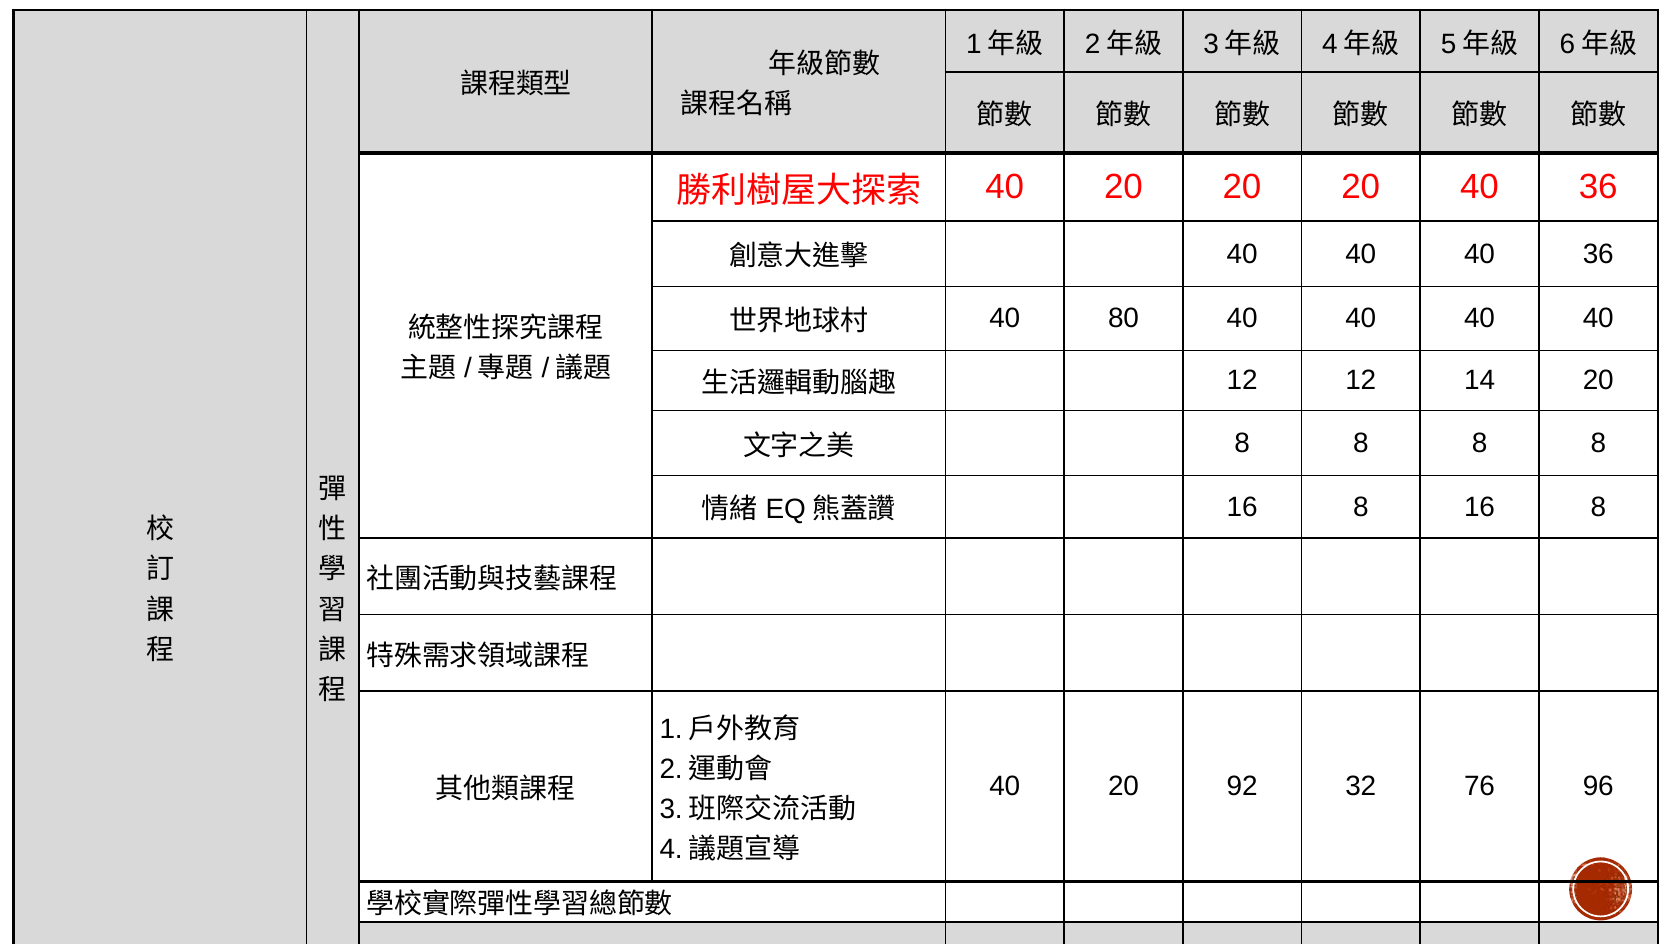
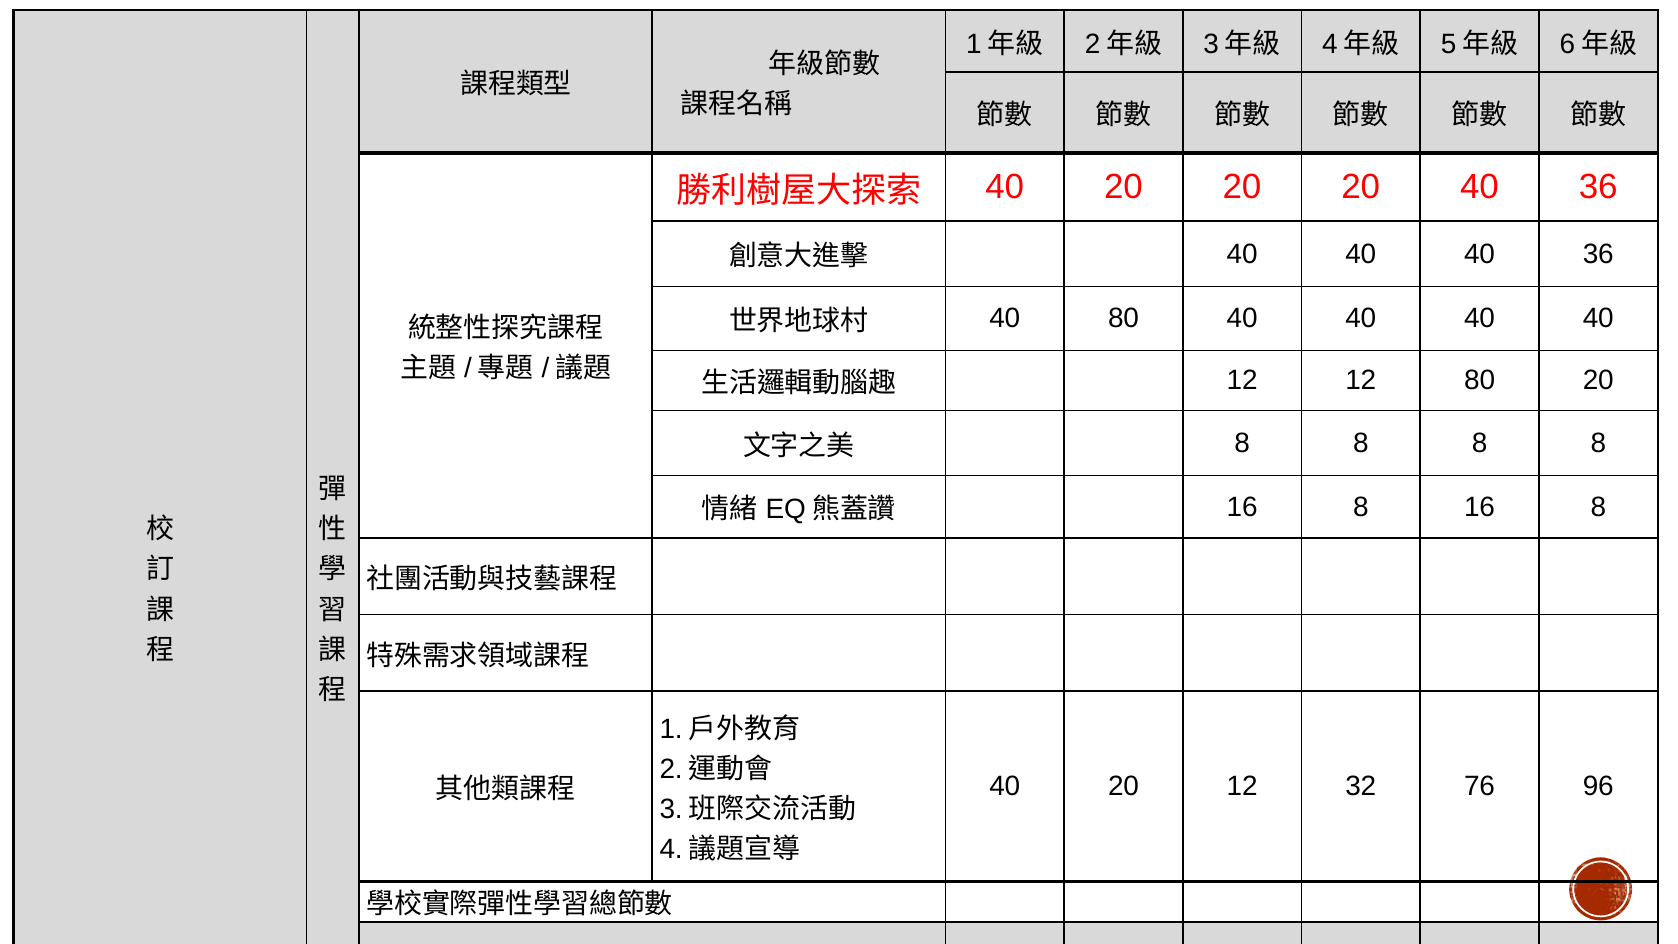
12 14: 14 -> 80 (1480, 381)
20 92: 92 -> 12 (1242, 787)
